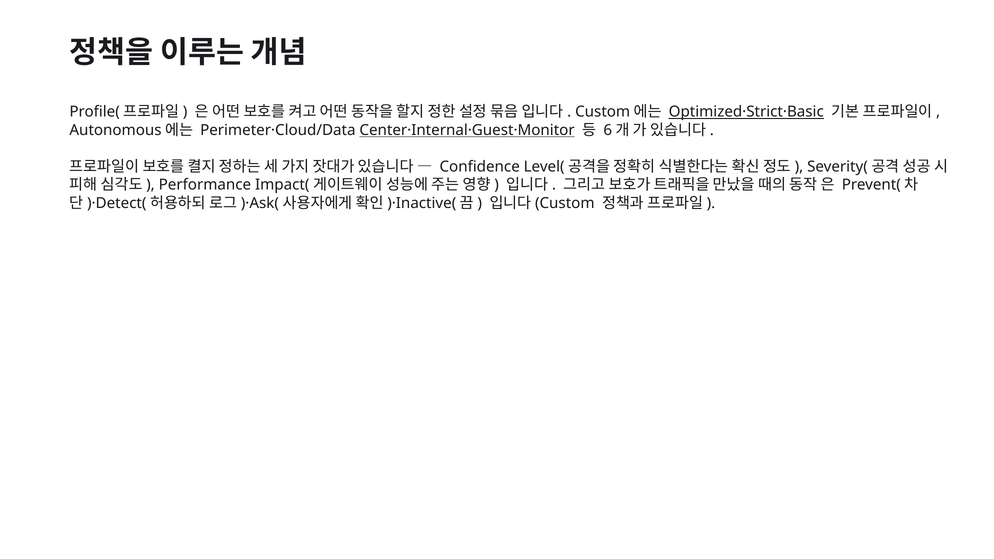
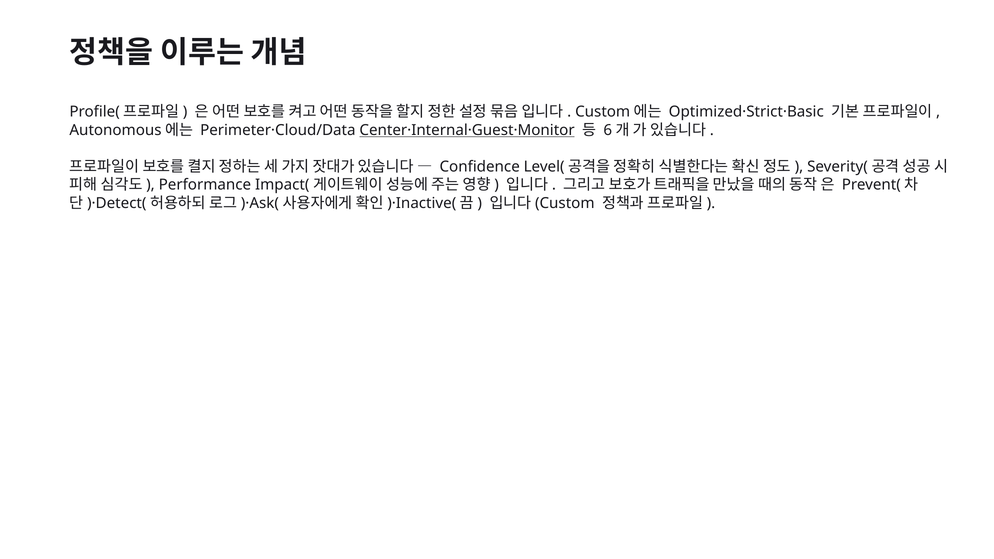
Optimized·Strict·Basic underline: present -> none (746, 112)
